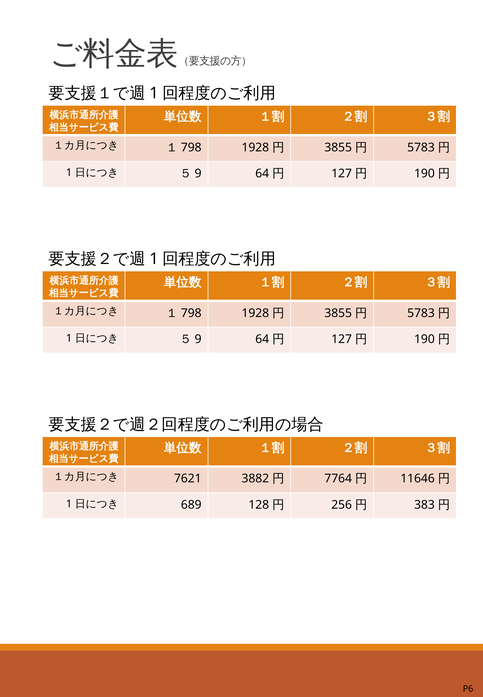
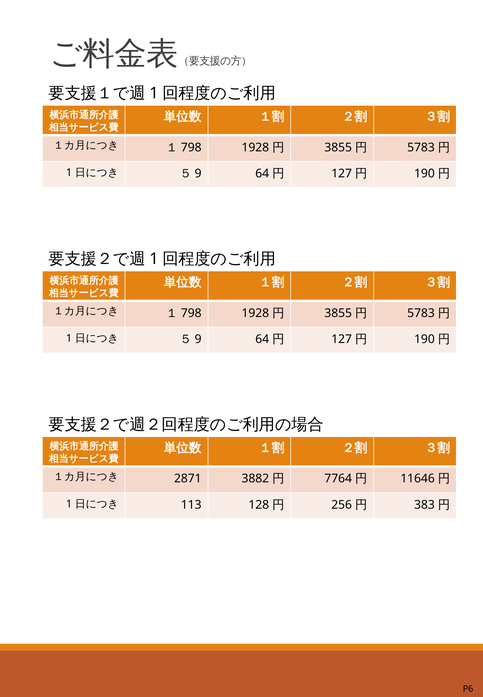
7621: 7621 -> 2871 (188, 479)
689: 689 -> 113 (191, 505)
